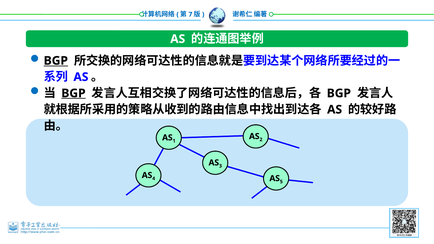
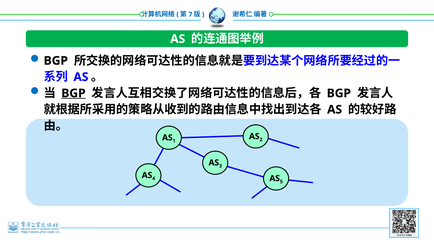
BGP underline: present -> none (56, 61)
